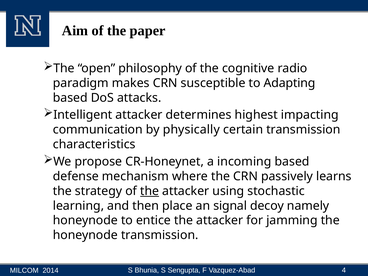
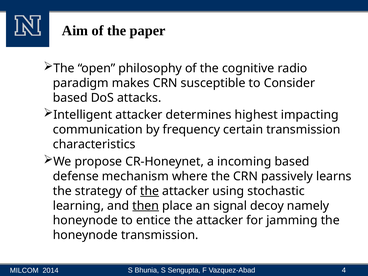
Adapting: Adapting -> Consider (289, 83)
physically: physically -> frequency (191, 130)
then underline: none -> present (146, 206)
